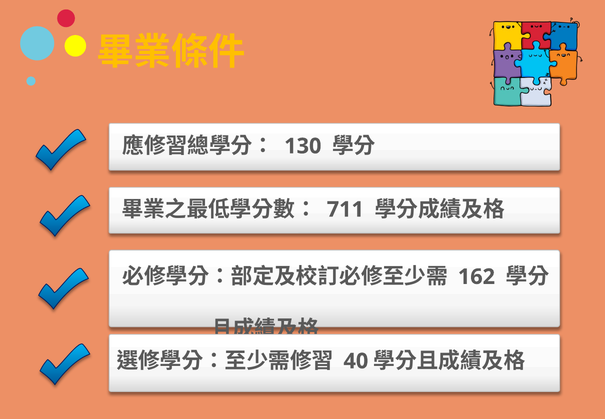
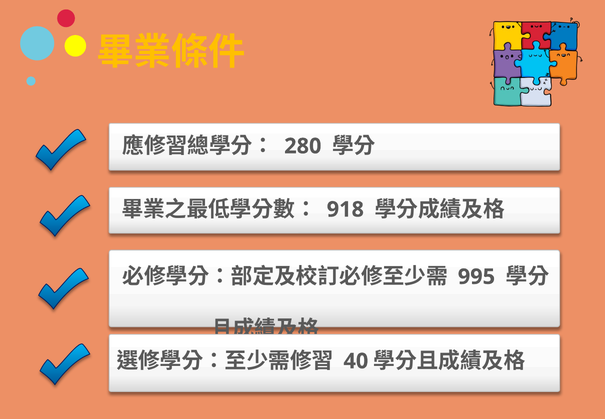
130: 130 -> 280 (303, 146)
711: 711 -> 918 (345, 209)
162: 162 -> 995 (476, 277)
